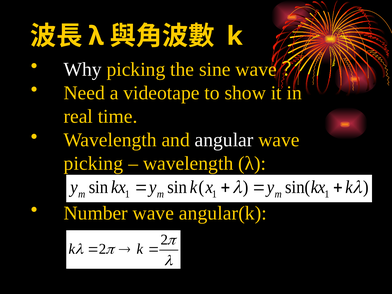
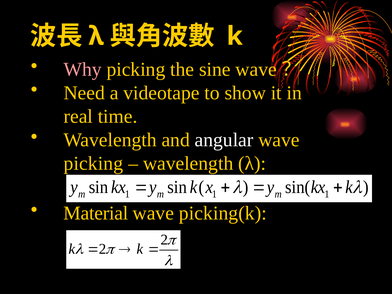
Why colour: white -> pink (83, 69)
Number: Number -> Material (96, 213)
angular(k: angular(k -> picking(k (223, 213)
